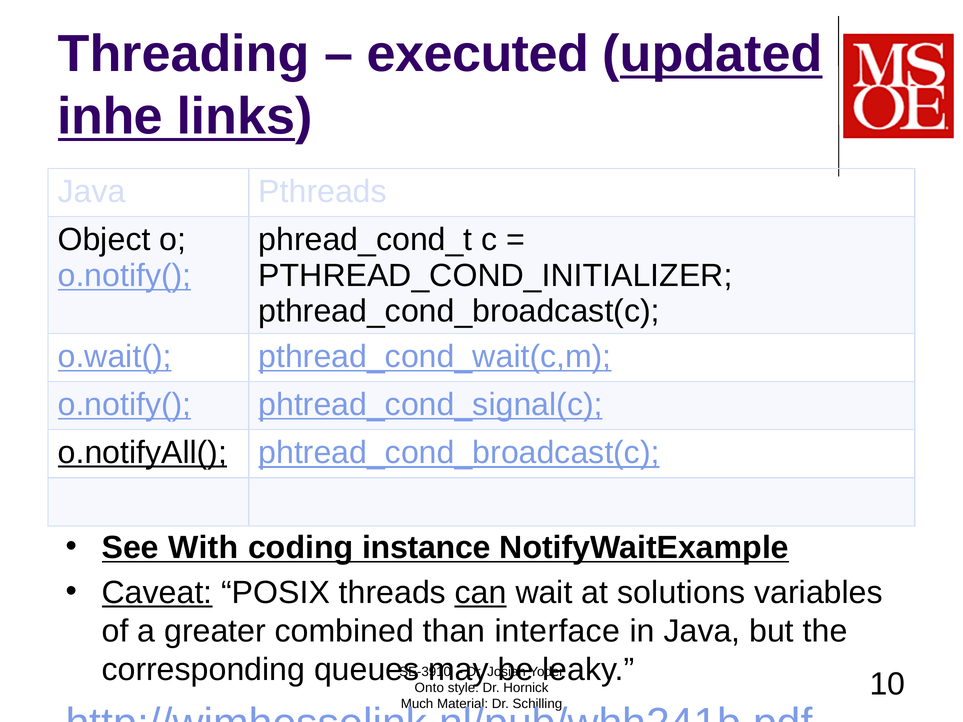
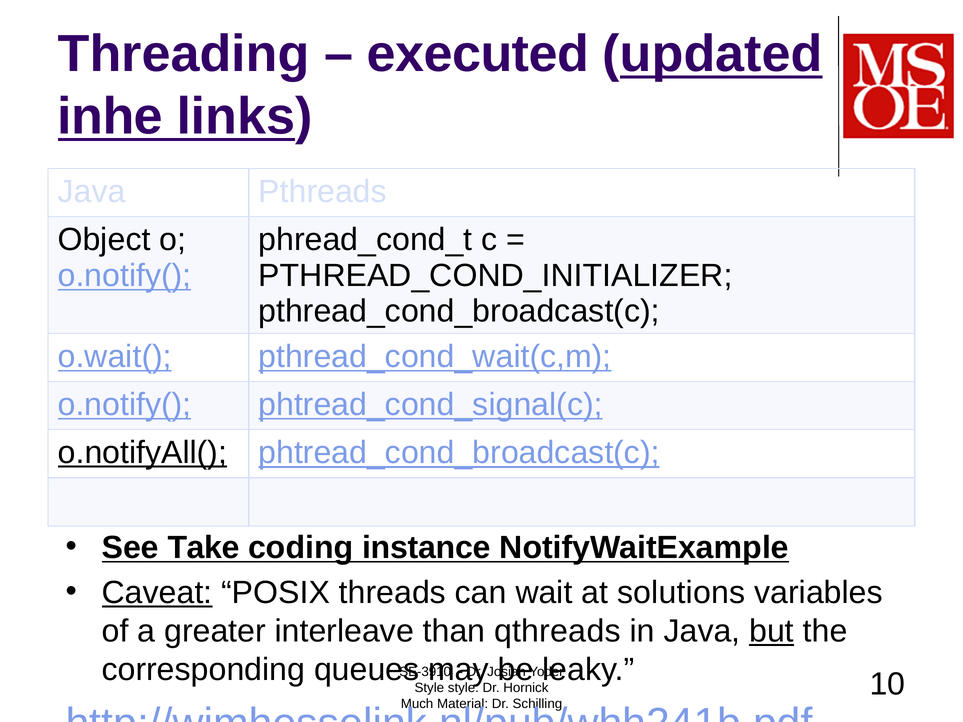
With: With -> Take (204, 548)
can underline: present -> none (481, 593)
combined: combined -> interleave (344, 631)
interface: interface -> qthreads (557, 631)
but underline: none -> present (772, 631)
Onto: Onto -> Style (429, 688)
